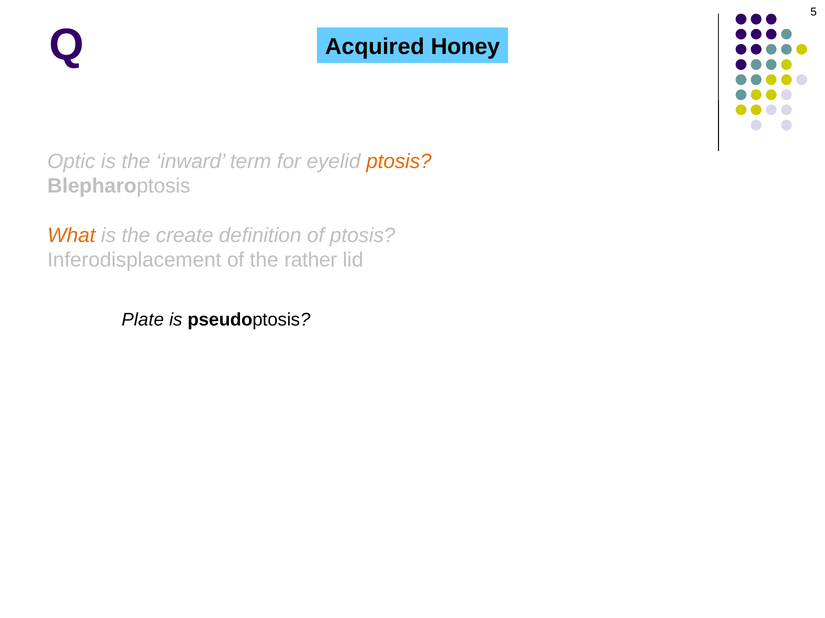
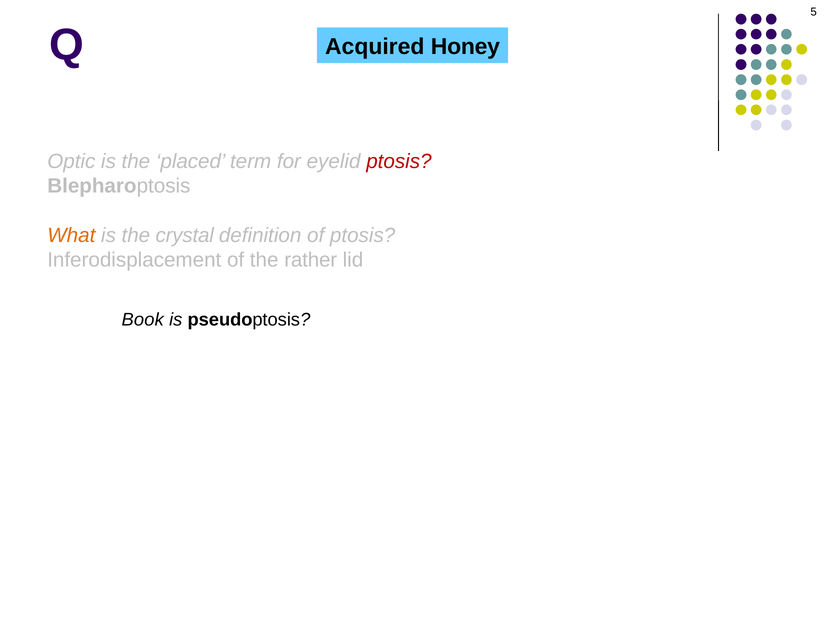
inward: inward -> placed (191, 162)
ptosis colour: orange -> red (399, 162)
create: create -> crystal (185, 236)
Plate: Plate -> Book (143, 320)
